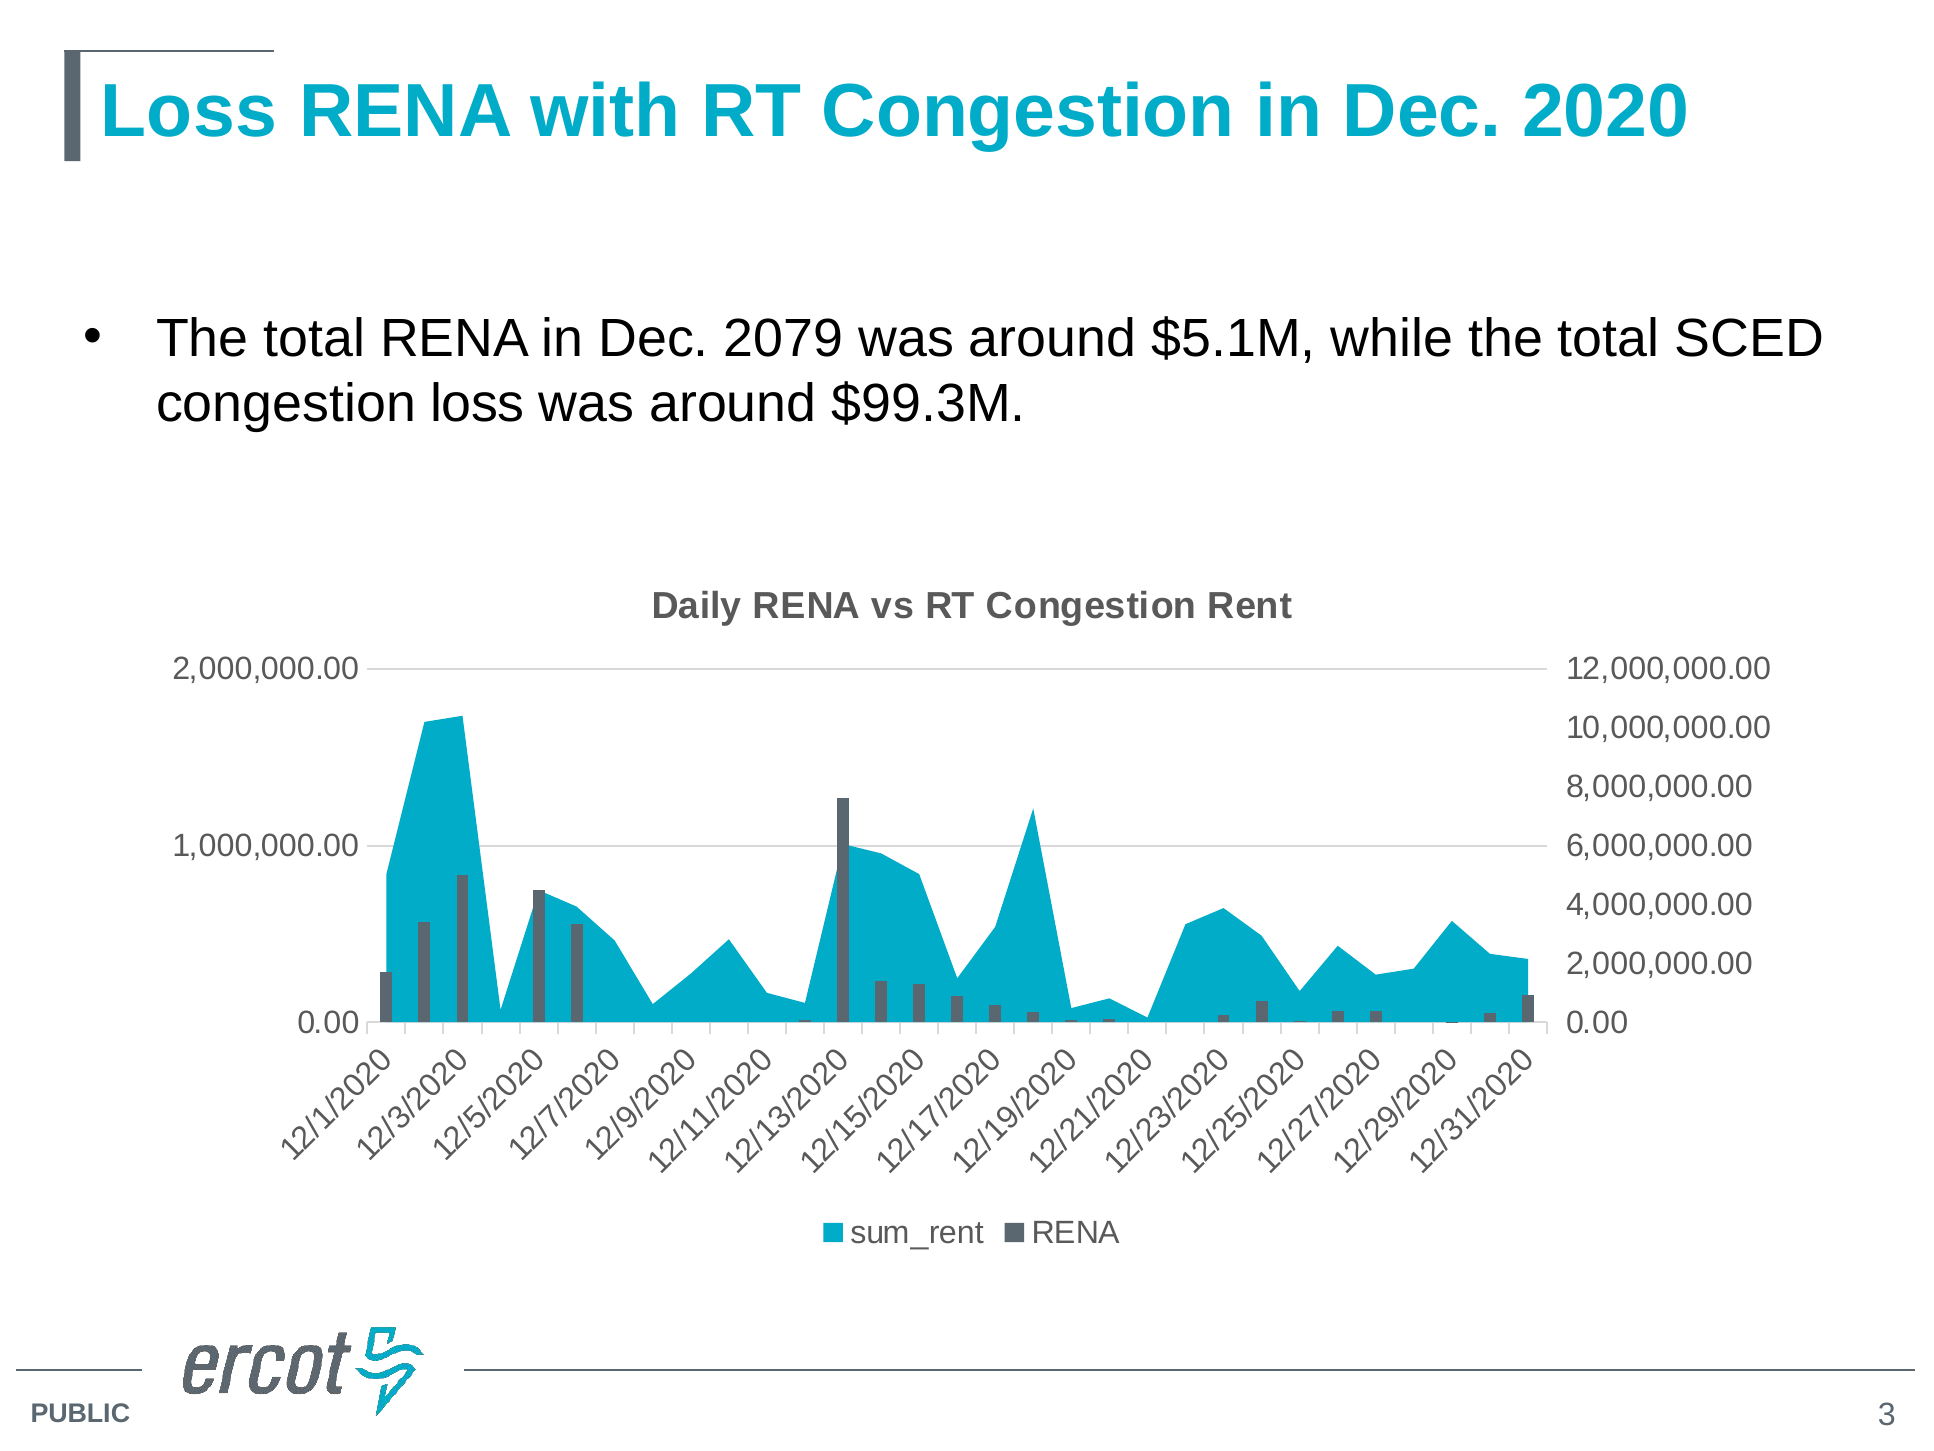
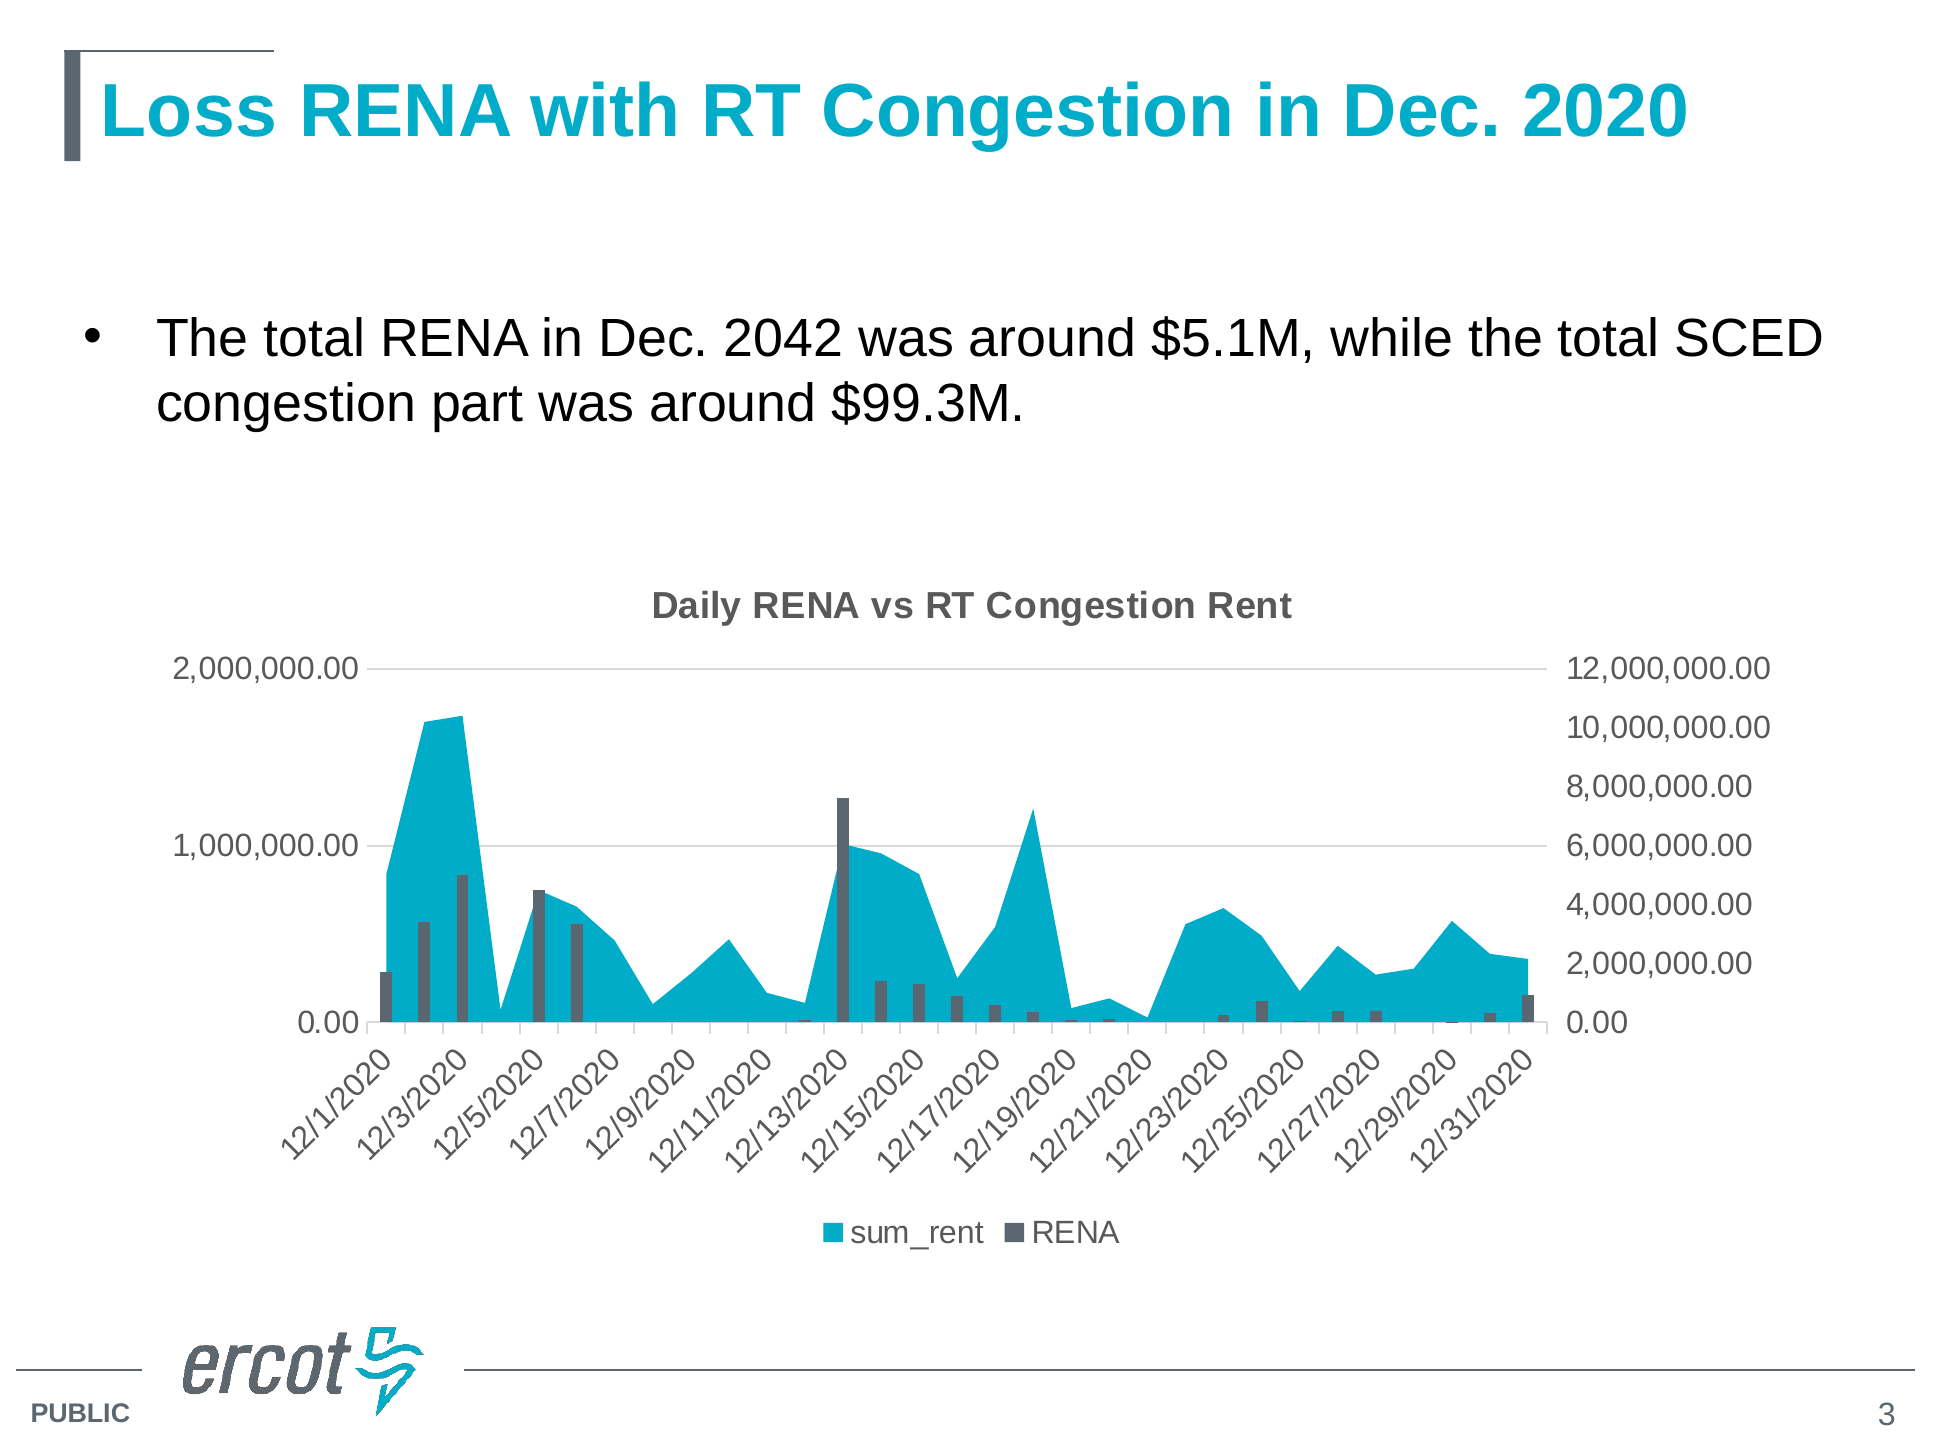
2079: 2079 -> 2042 (784, 339)
congestion loss: loss -> part (477, 403)
